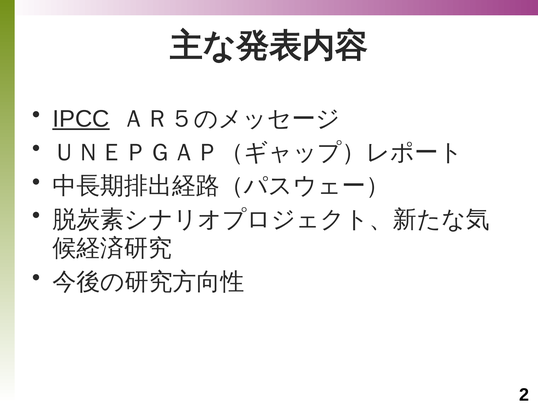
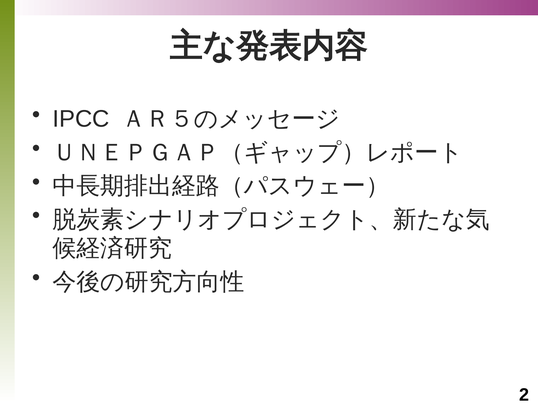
IPCC underline: present -> none (81, 119)
